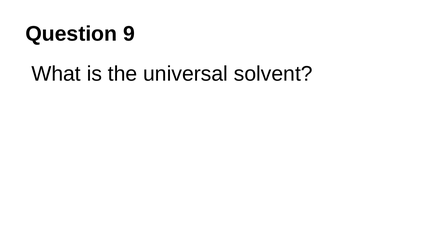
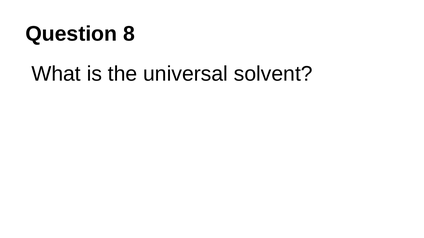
9: 9 -> 8 (129, 34)
